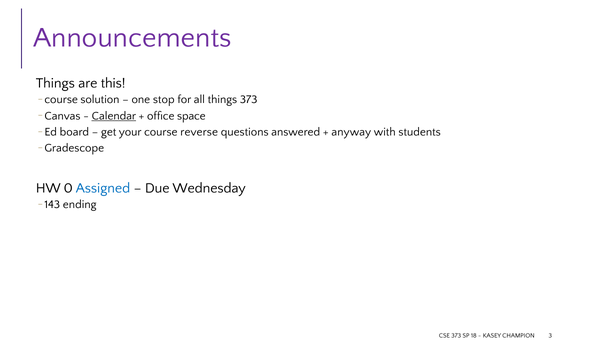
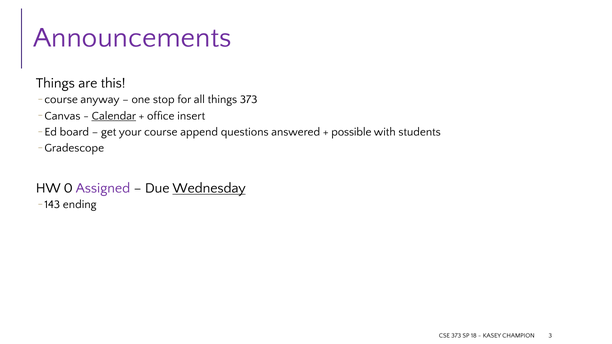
solution: solution -> anyway (100, 100)
space: space -> insert (191, 116)
reverse: reverse -> append (199, 132)
anyway: anyway -> possible (351, 132)
Assigned colour: blue -> purple (103, 188)
Wednesday underline: none -> present (209, 188)
